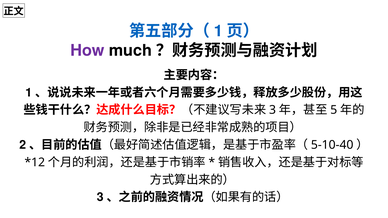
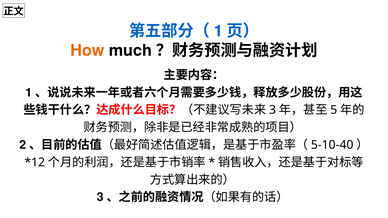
How colour: purple -> orange (87, 51)
